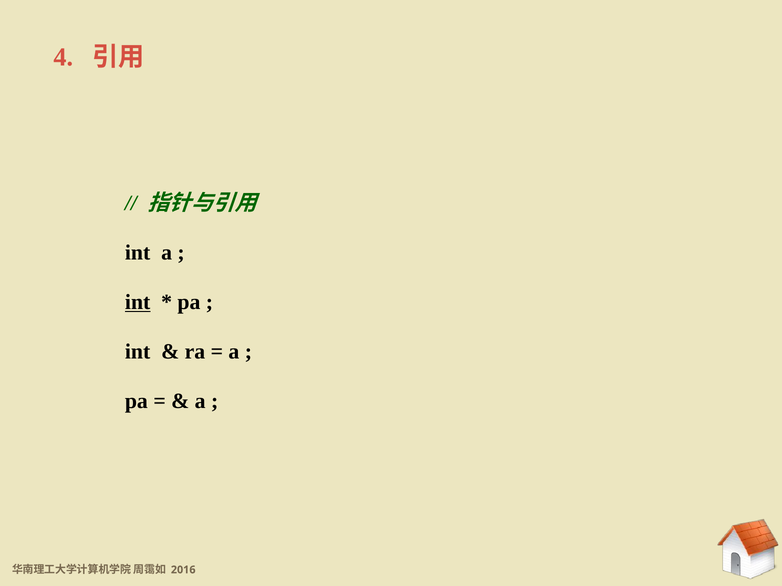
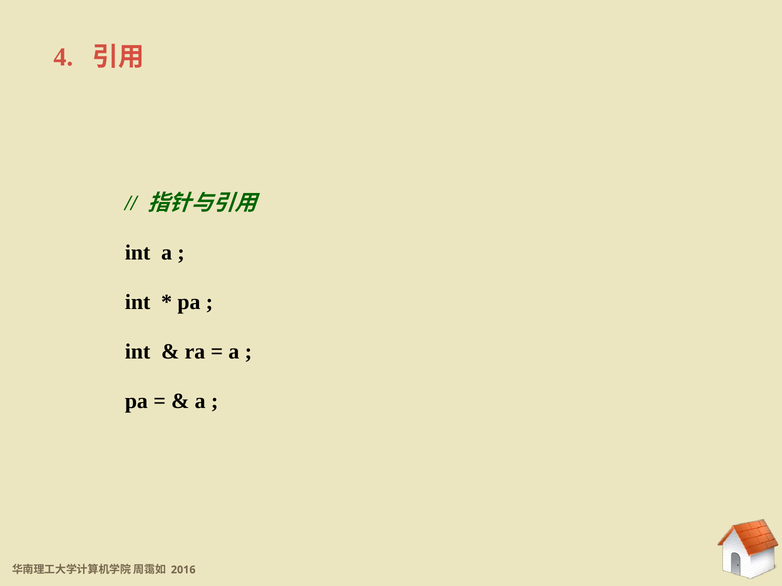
int underline: present -> none (138, 302)
